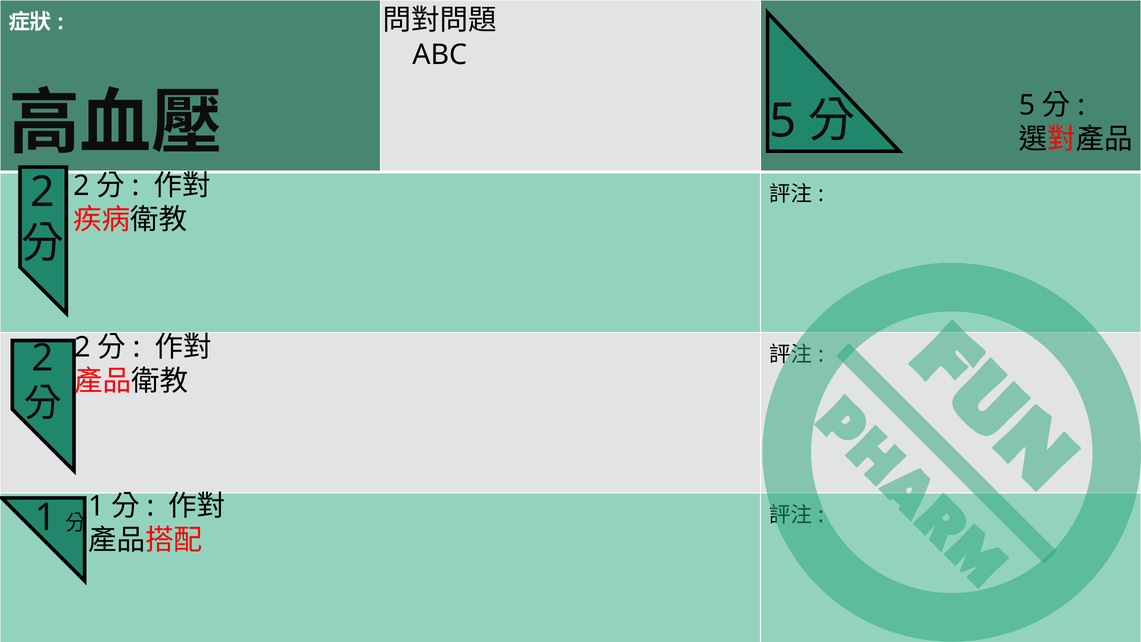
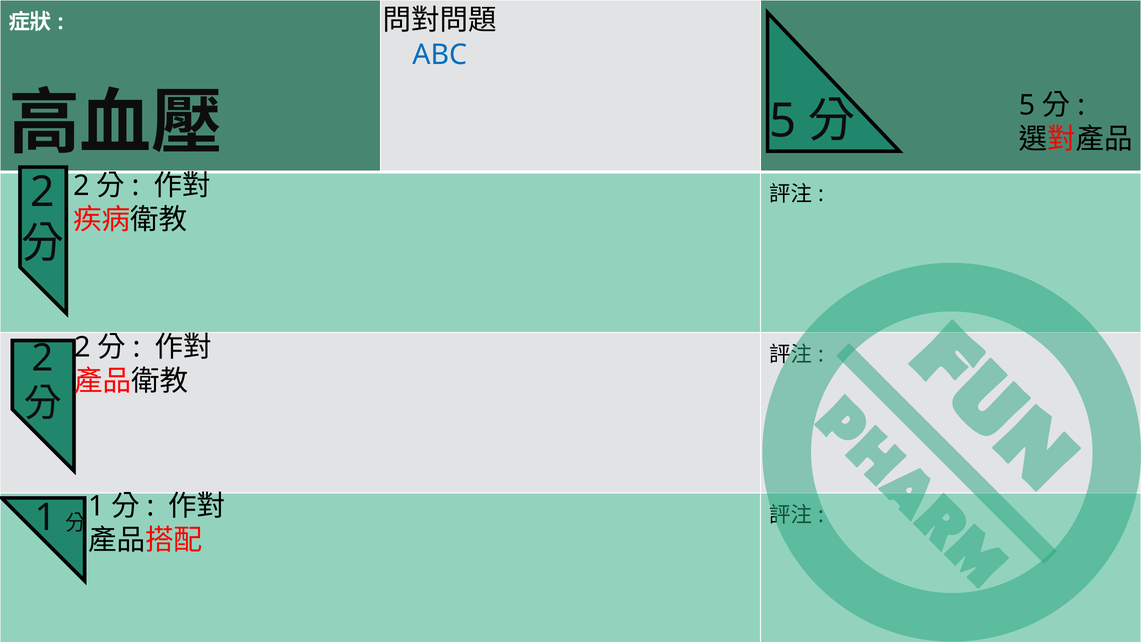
ABC colour: black -> blue (440, 55)
